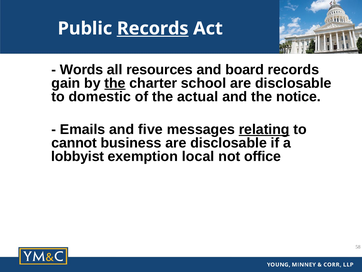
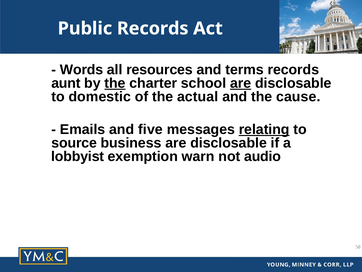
Records underline: present -> none (153, 28)
board: board -> terms (245, 69)
gain: gain -> aunt (66, 83)
are underline: none -> present (241, 83)
notice: notice -> cause (298, 97)
cannot: cannot -> source (74, 143)
local: local -> warn (198, 156)
office: office -> audio (263, 156)
